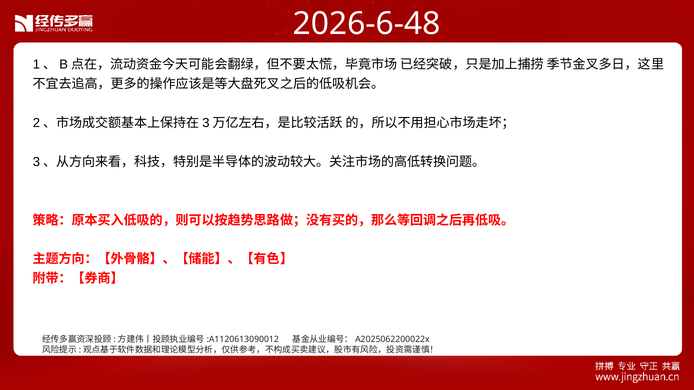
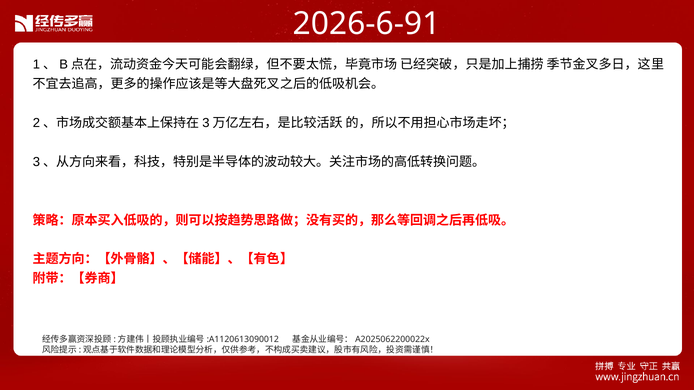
2026-6-48: 2026-6-48 -> 2026-6-91 (366, 24)
